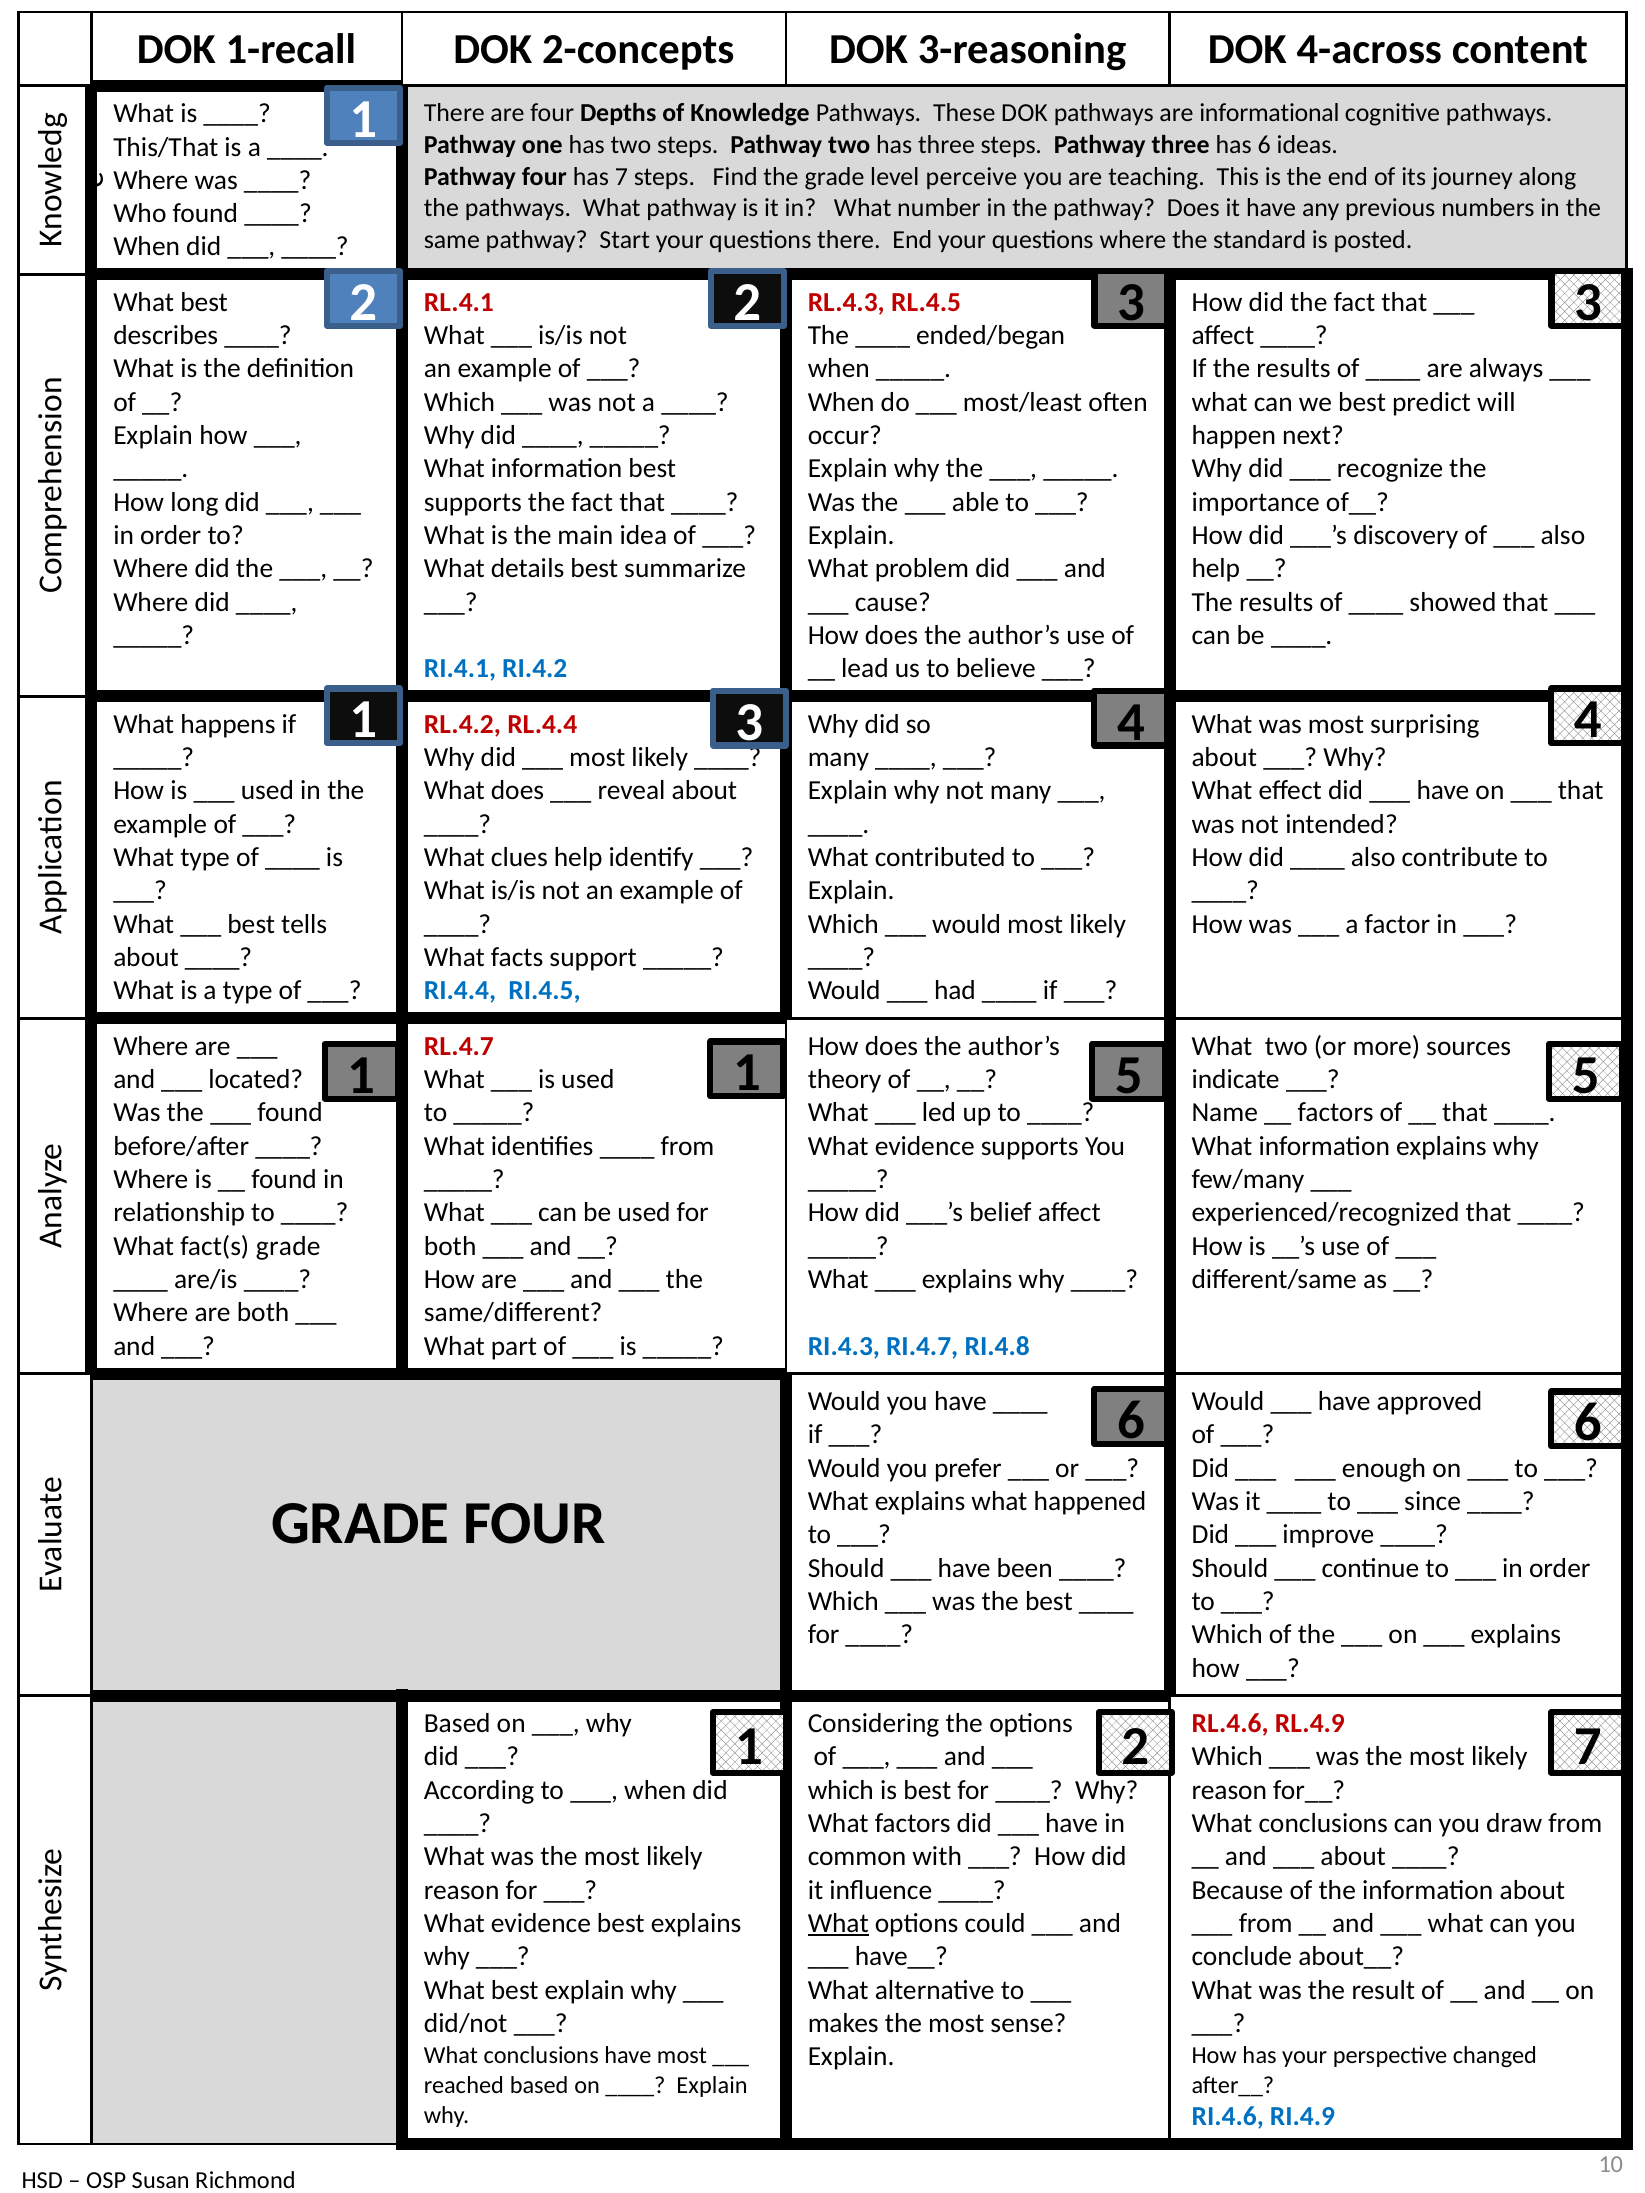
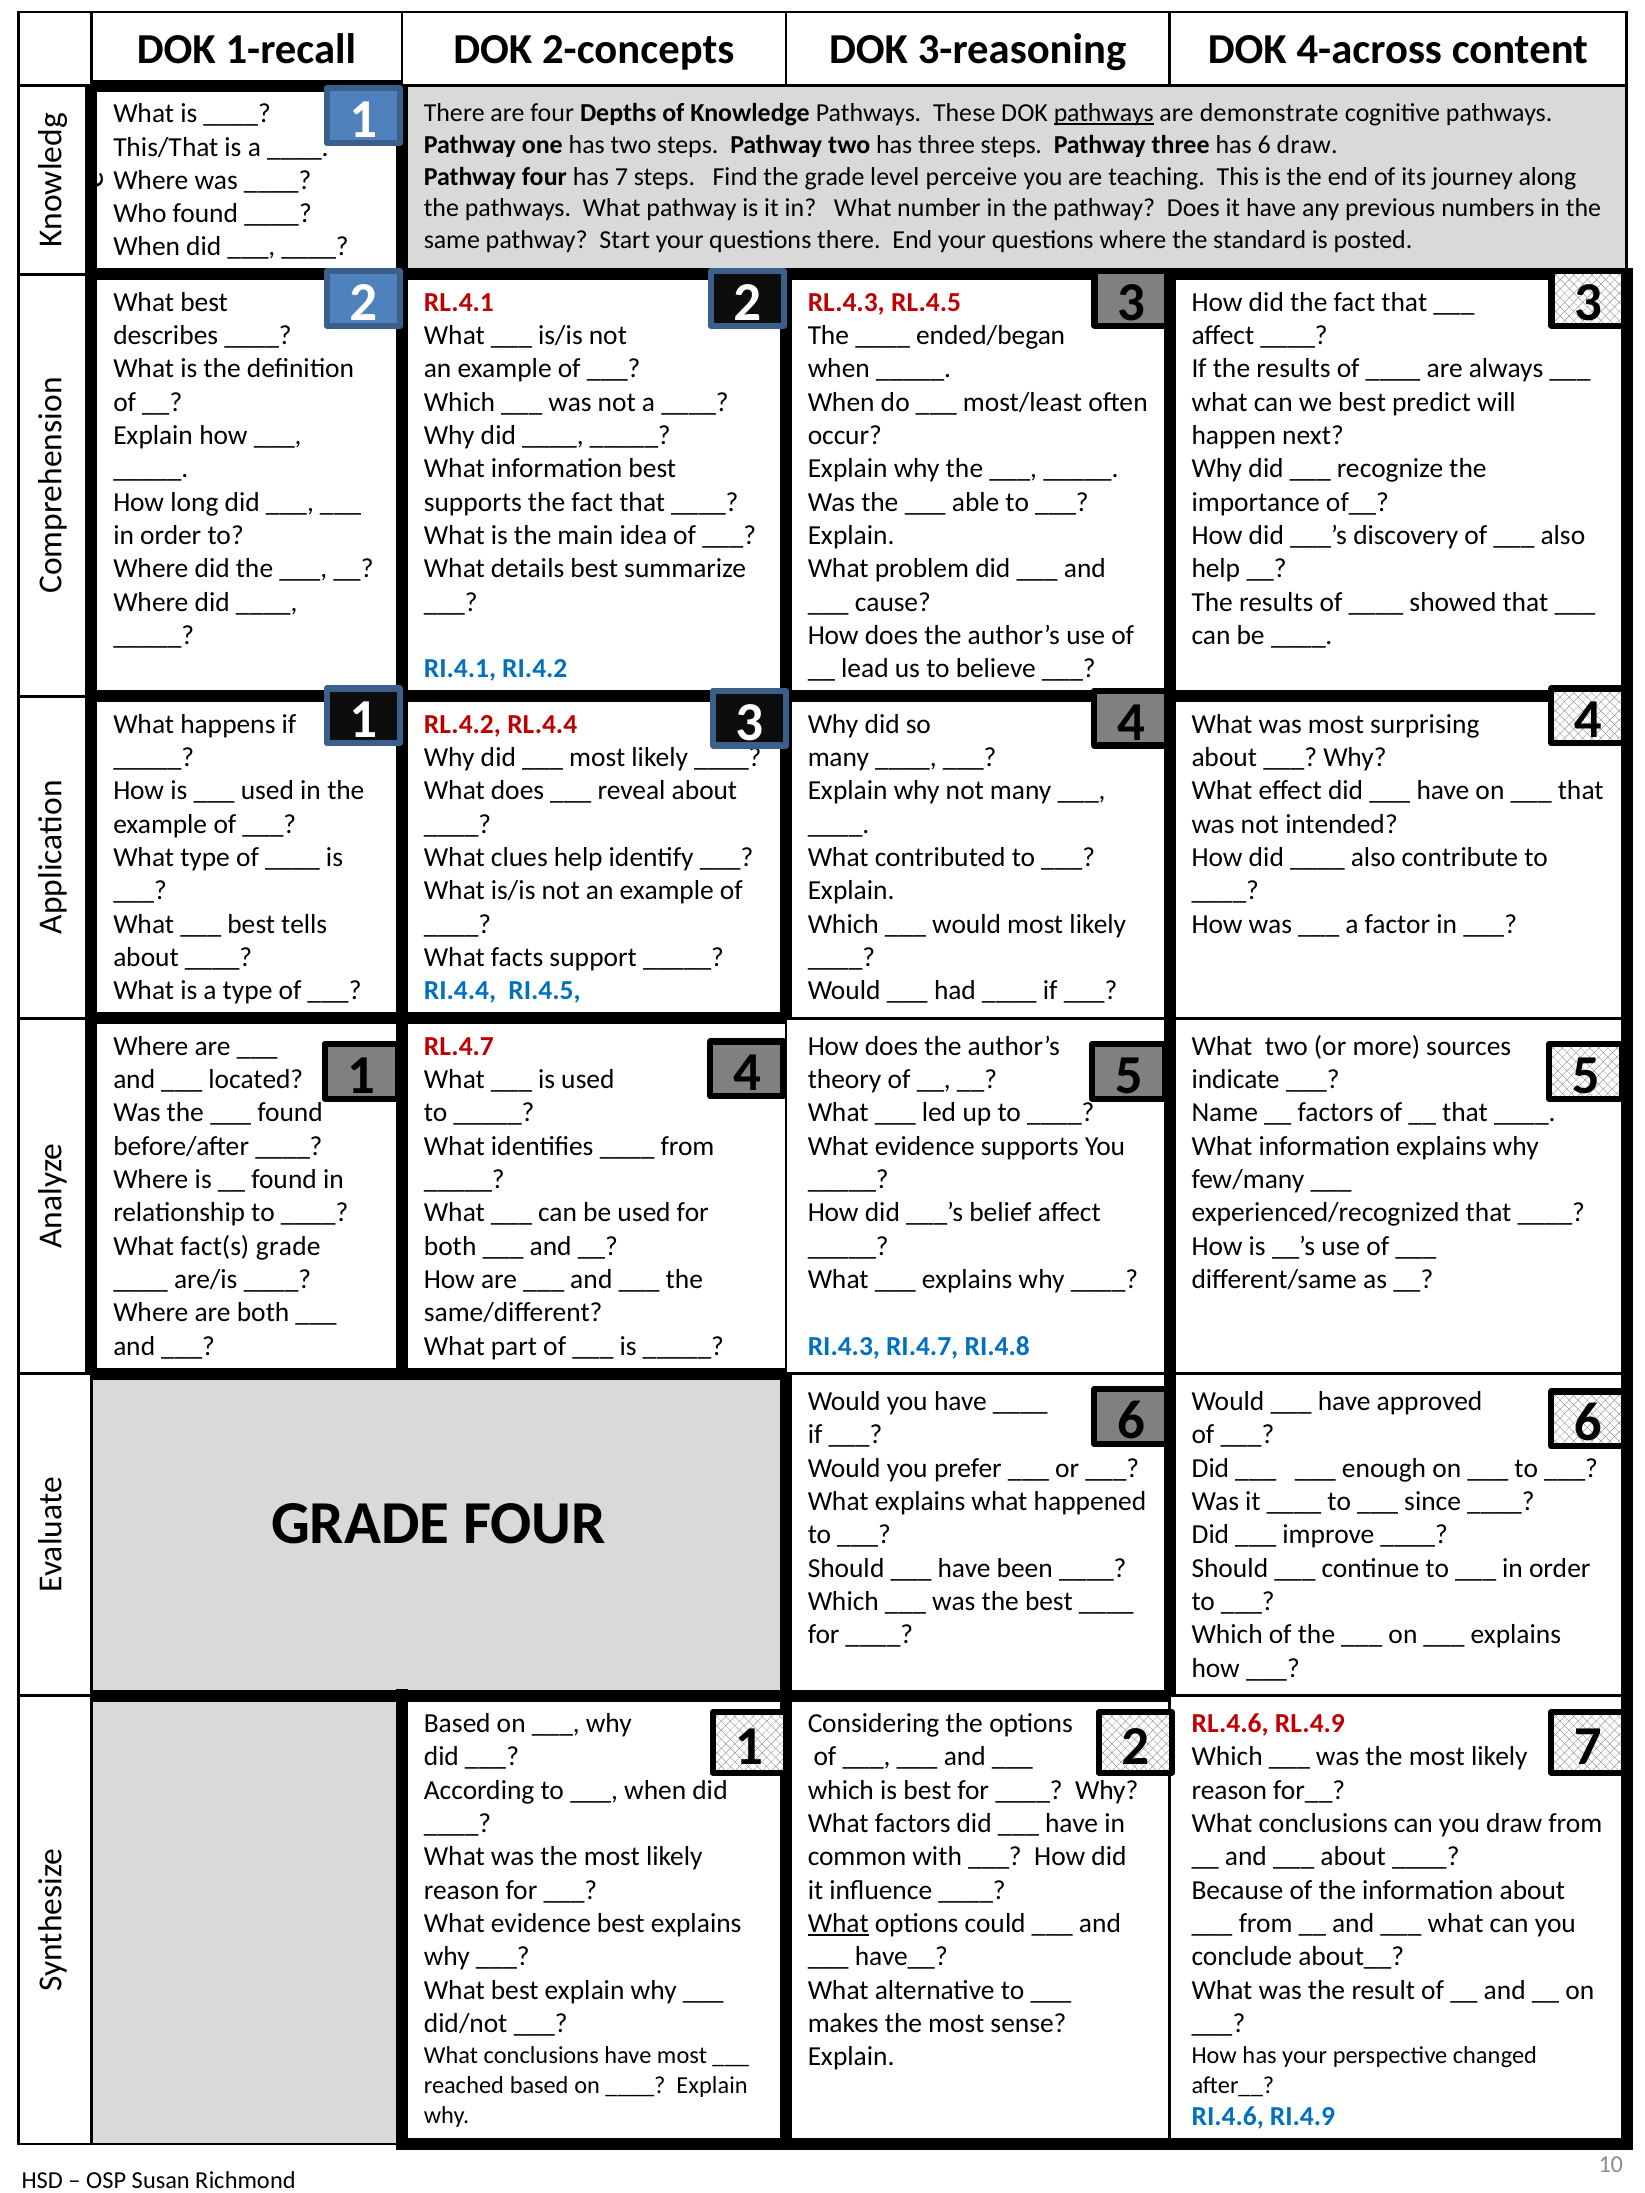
pathways underline: none -> present (1104, 113)
informational: informational -> demonstrate (1269, 113)
6 ideas: ideas -> draw (1307, 145)
1 1: 1 -> 4 (747, 1073)
